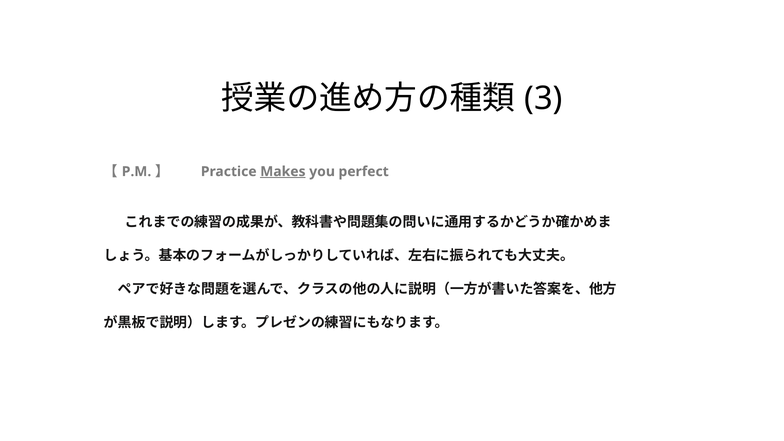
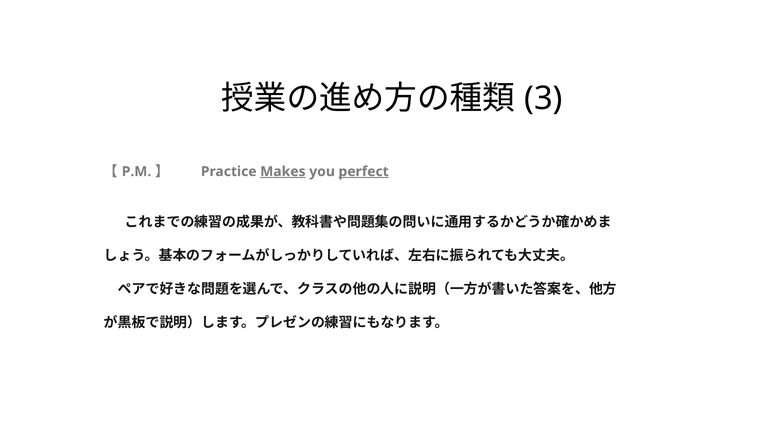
perfect underline: none -> present (364, 172)
